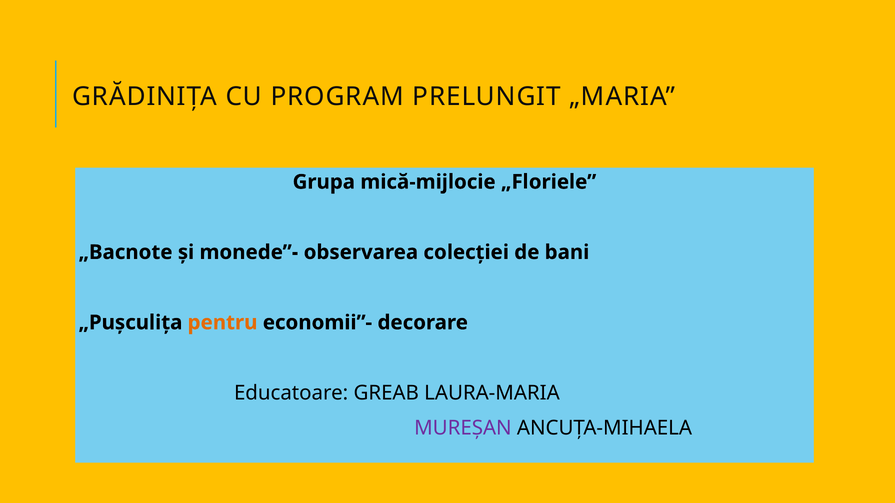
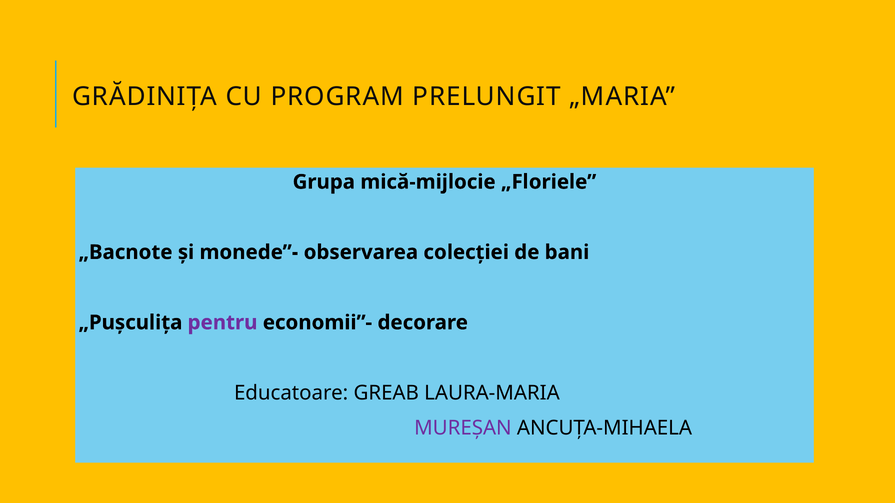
pentru colour: orange -> purple (223, 323)
